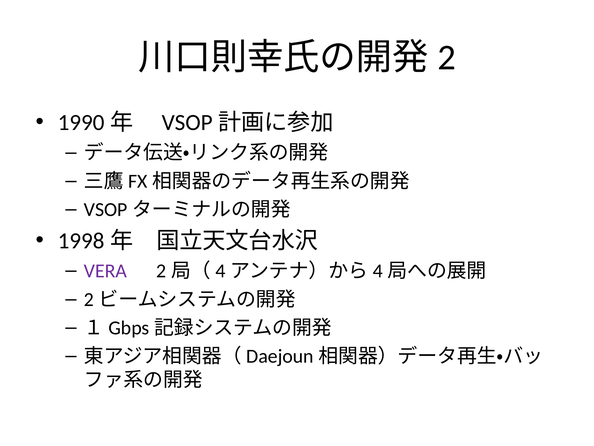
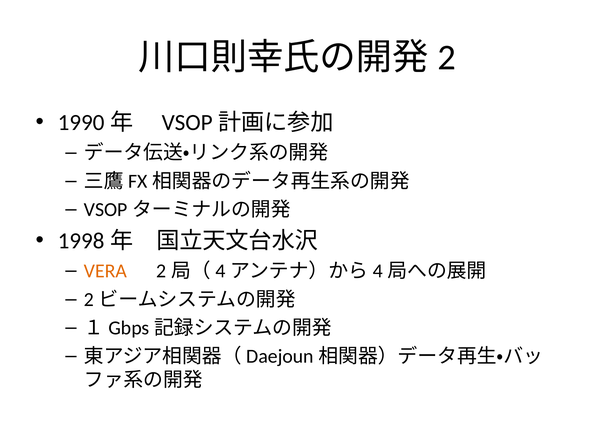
VERA colour: purple -> orange (105, 271)
